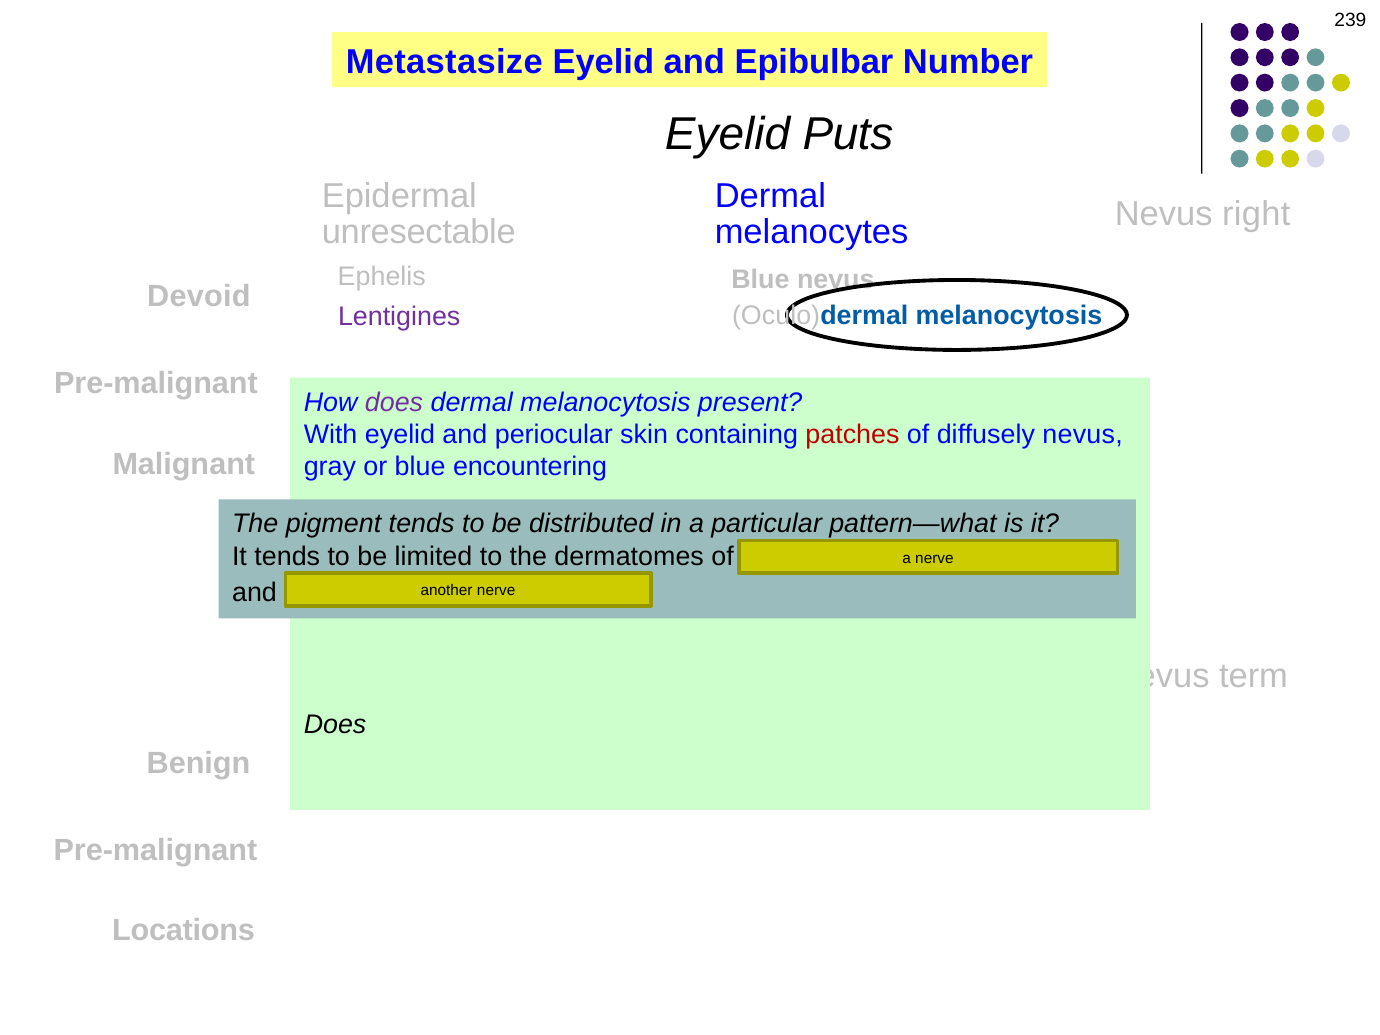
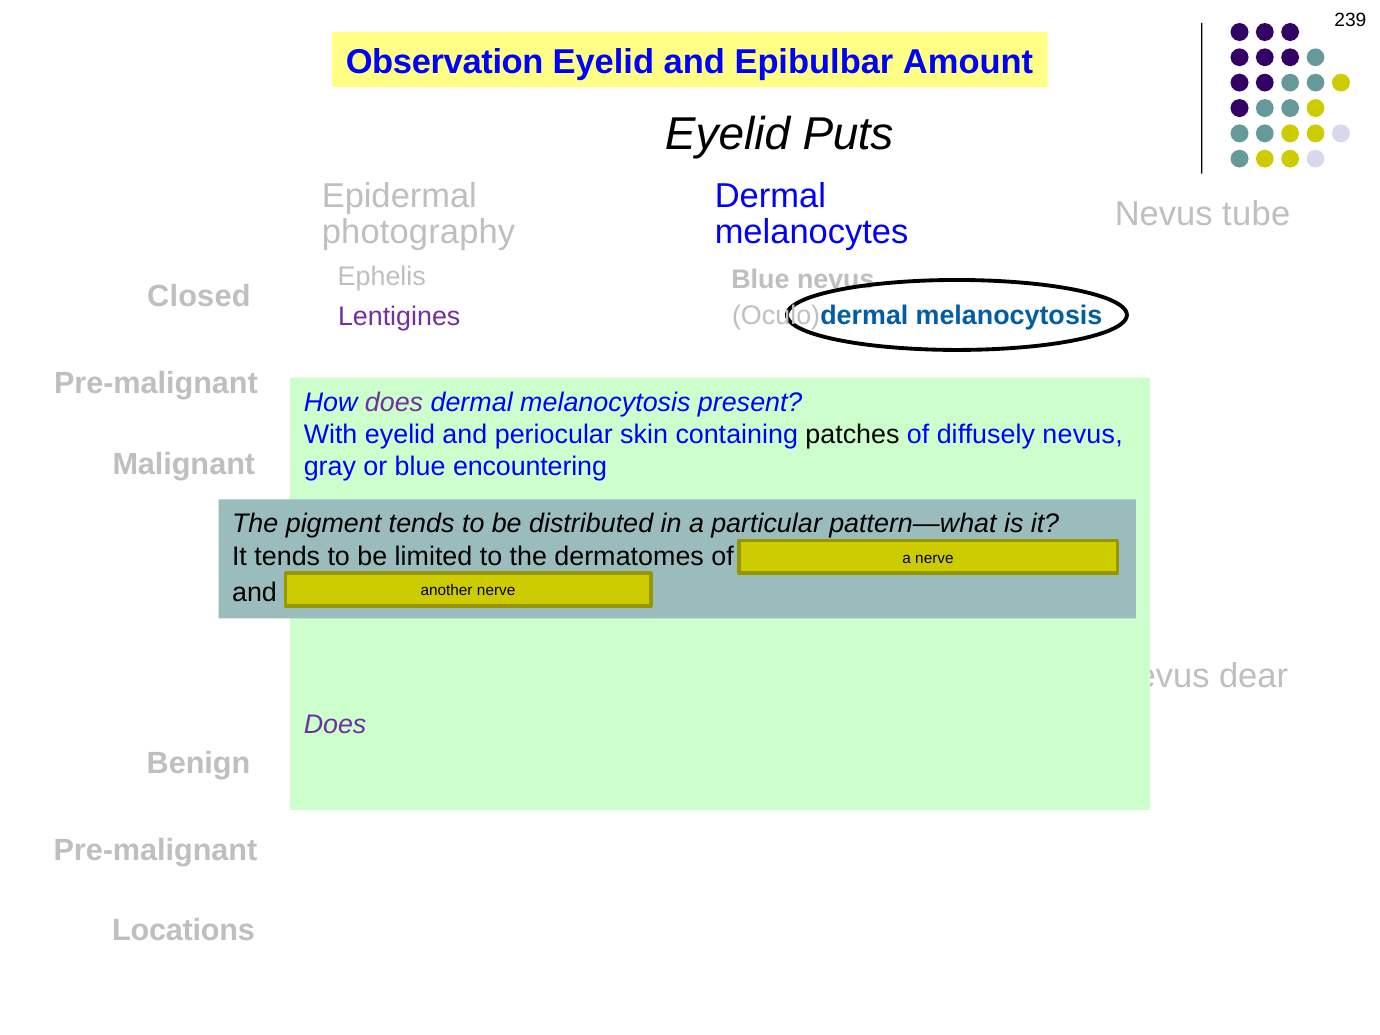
Metastasize: Metastasize -> Observation (445, 62)
Number: Number -> Amount (968, 62)
right: right -> tube (1256, 214)
unresectable: unresectable -> photography (419, 232)
Devoid: Devoid -> Closed (199, 297)
patches colour: red -> black (853, 435)
term: term -> dear (1254, 676)
Does colour: black -> purple (335, 725)
